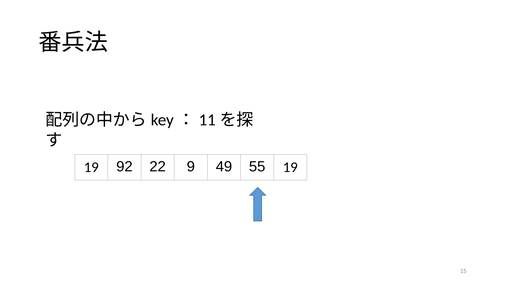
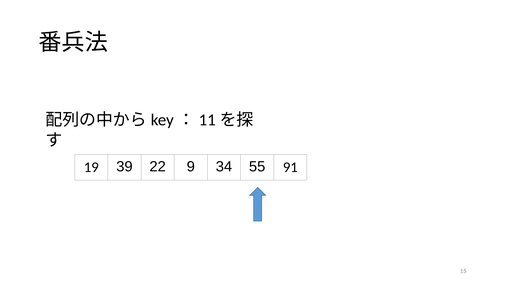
92: 92 -> 39 (124, 167)
49: 49 -> 34 (224, 167)
55 19: 19 -> 91 (290, 167)
